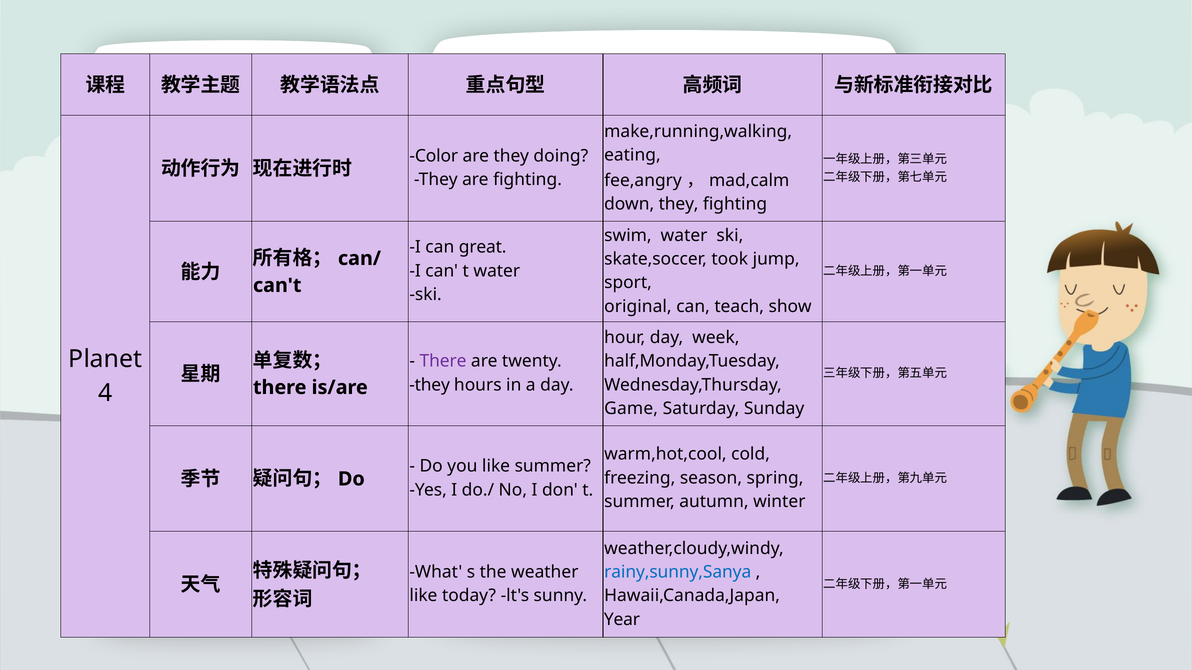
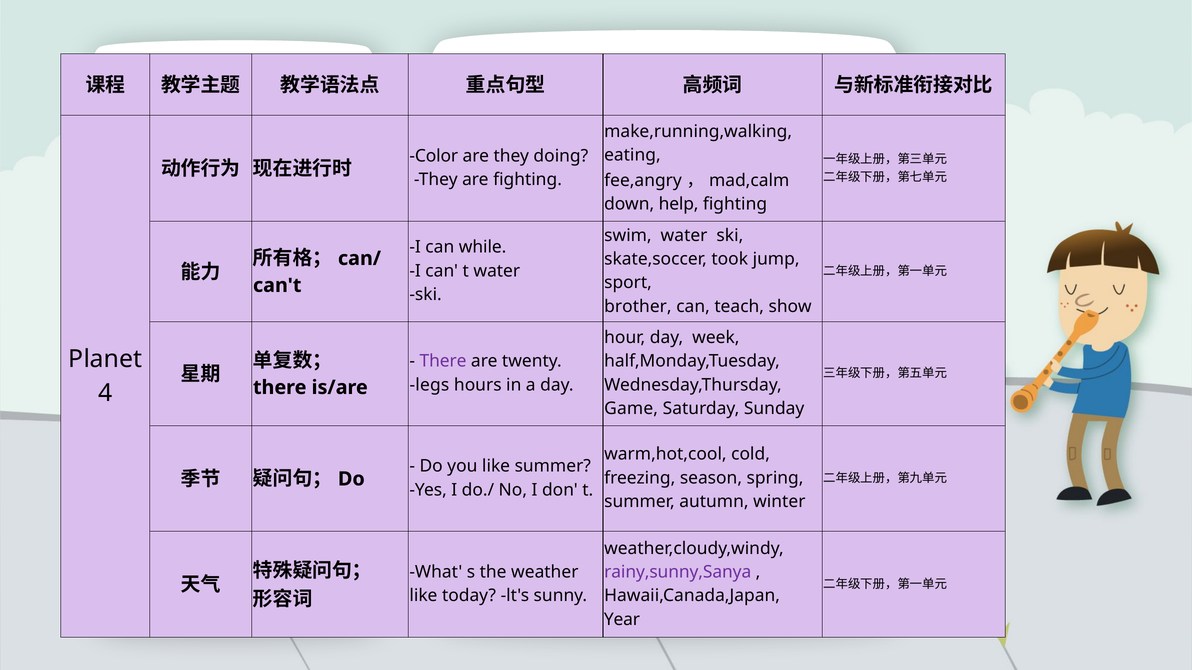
down they: they -> help (679, 204)
great: great -> while (483, 247)
original: original -> brother (638, 307)
they: they -> legs (429, 385)
rainy,sunny,Sanya colour: blue -> purple (678, 572)
